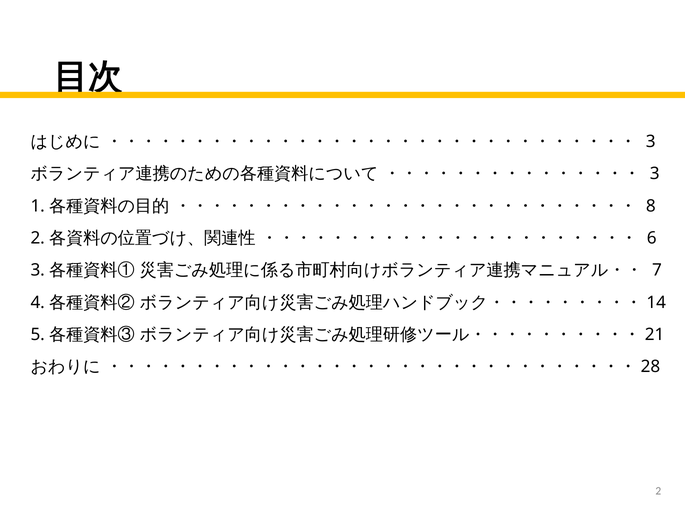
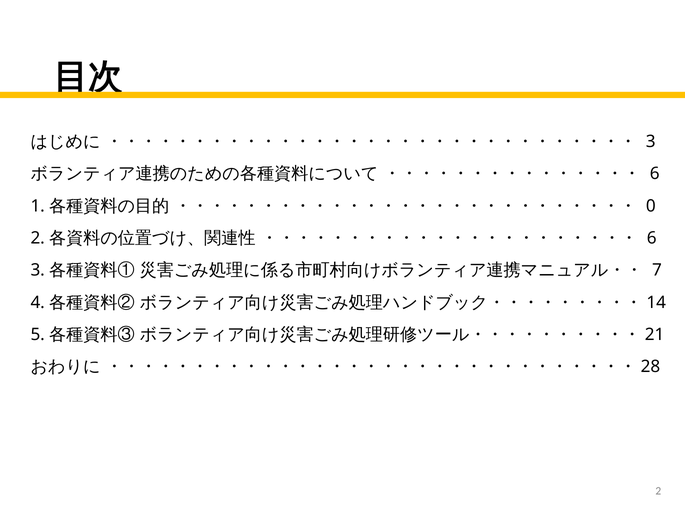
3: 3 -> 6 (655, 174)
8: 8 -> 0 (651, 206)
